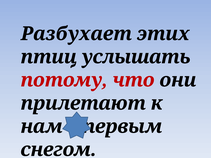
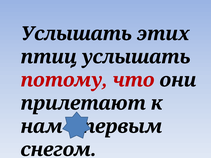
Разбухает: Разбухает -> Услышать (76, 34)
